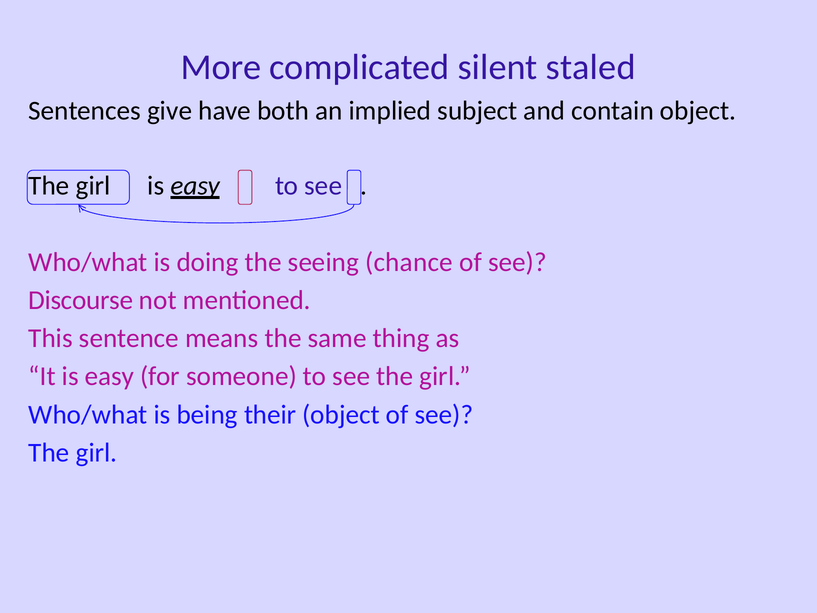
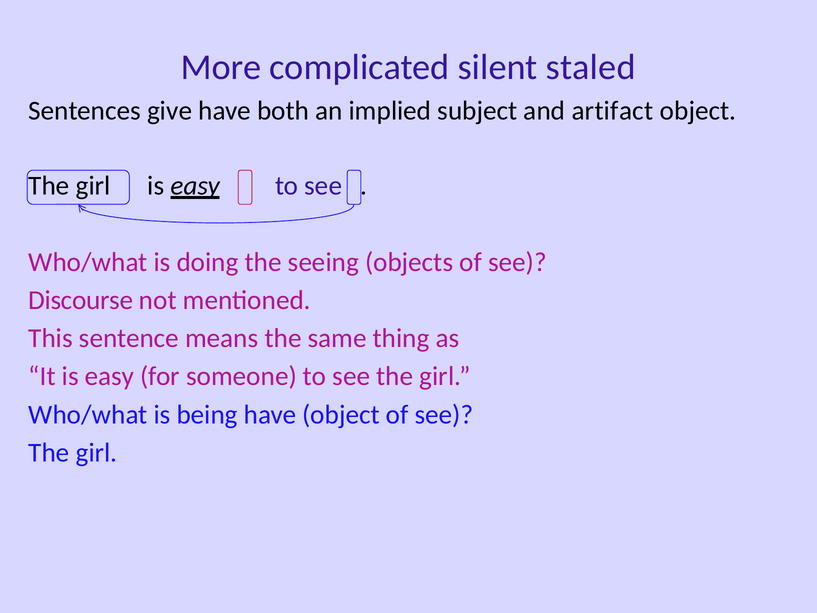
contain: contain -> artifact (612, 111)
chance: chance -> objects (409, 262)
being their: their -> have (270, 414)
